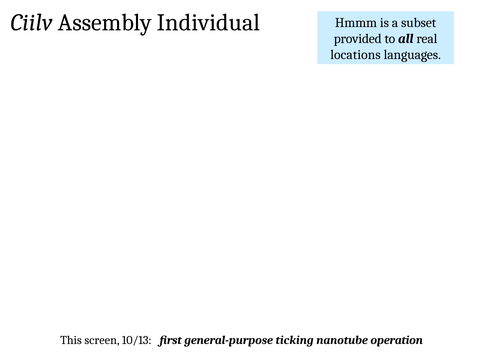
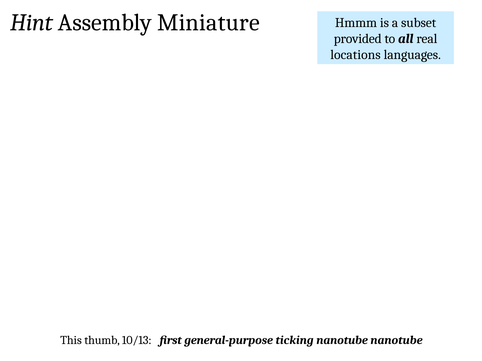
Ciilv: Ciilv -> Hint (32, 23)
Individual: Individual -> Miniature (208, 23)
screen: screen -> thumb (102, 341)
nanotube operation: operation -> nanotube (397, 341)
